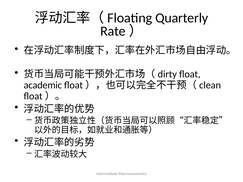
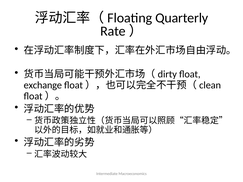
academic: academic -> exchange (43, 85)
